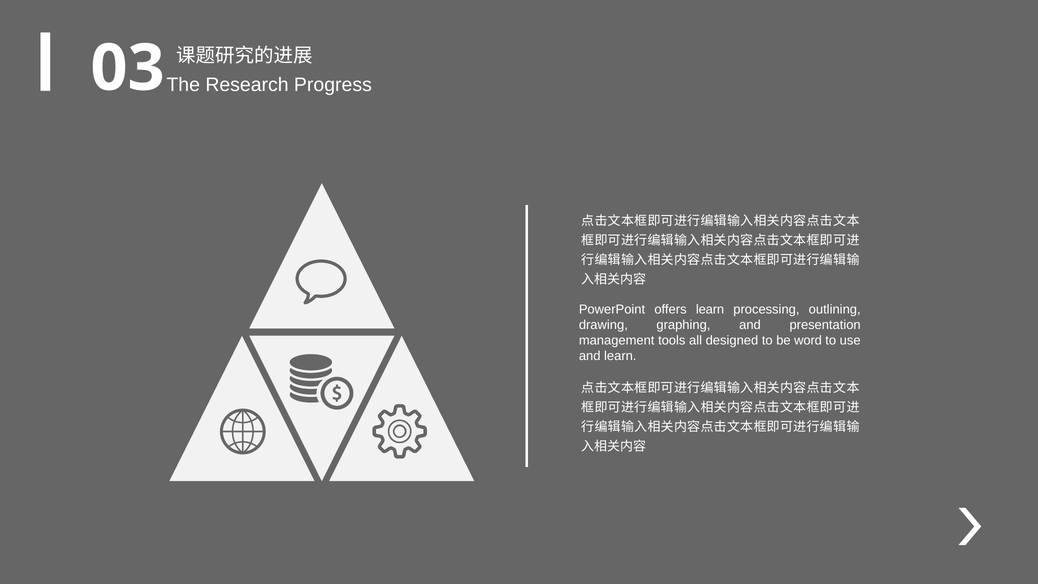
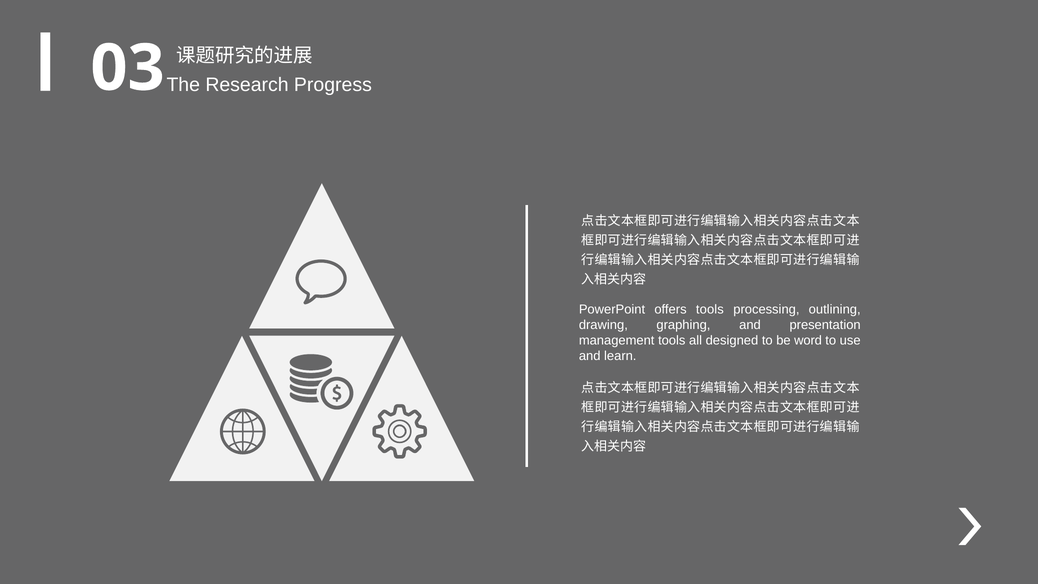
offers learn: learn -> tools (710, 309)
